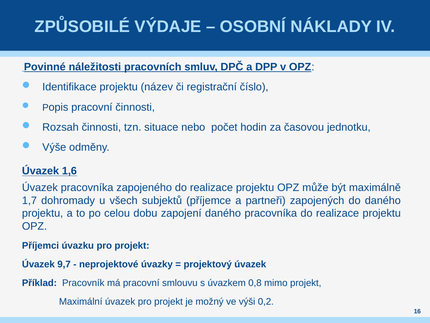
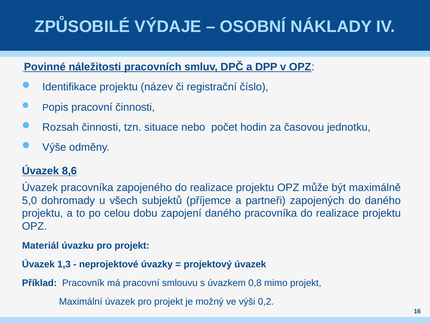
1,6: 1,6 -> 8,6 (69, 171)
1,7: 1,7 -> 5,0 (29, 200)
Příjemci: Příjemci -> Materiál (40, 245)
9,7: 9,7 -> 1,3 (64, 264)
